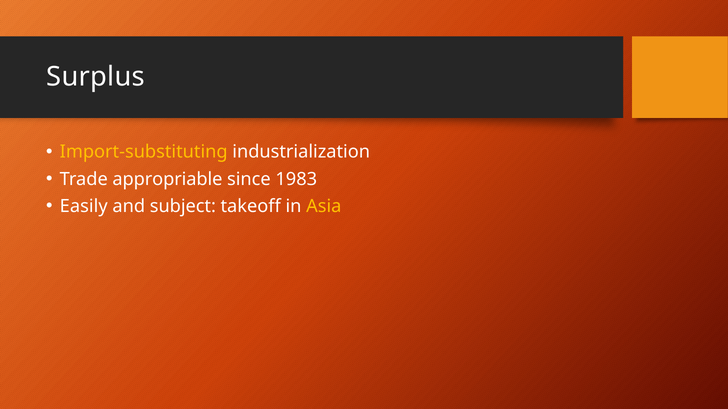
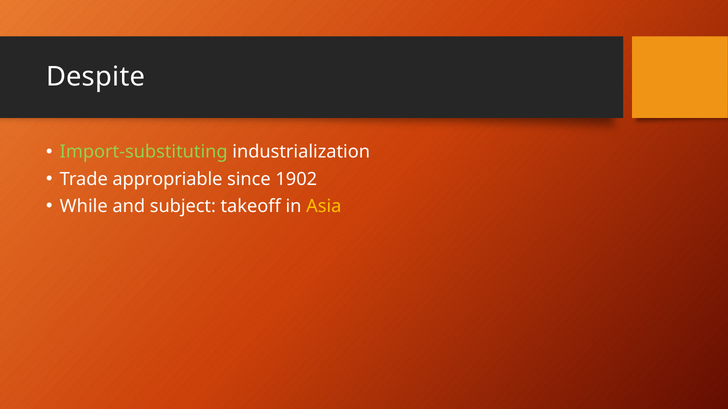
Surplus: Surplus -> Despite (96, 77)
Import-substituting colour: yellow -> light green (144, 152)
1983: 1983 -> 1902 (296, 179)
Easily: Easily -> While (84, 206)
